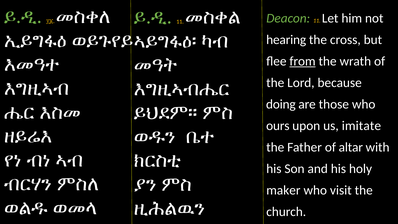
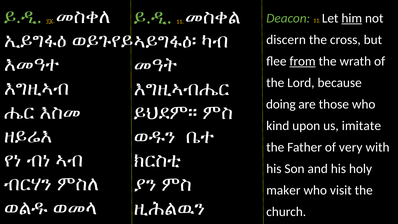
him underline: none -> present (352, 18)
hearing: hearing -> discern (286, 40)
ours: ours -> kind (278, 126)
altar: altar -> very (351, 147)
